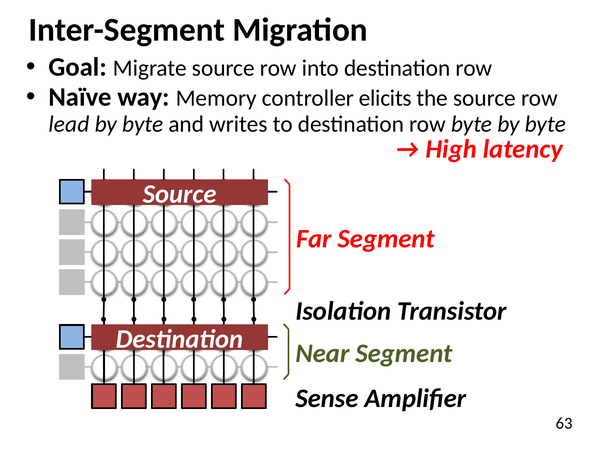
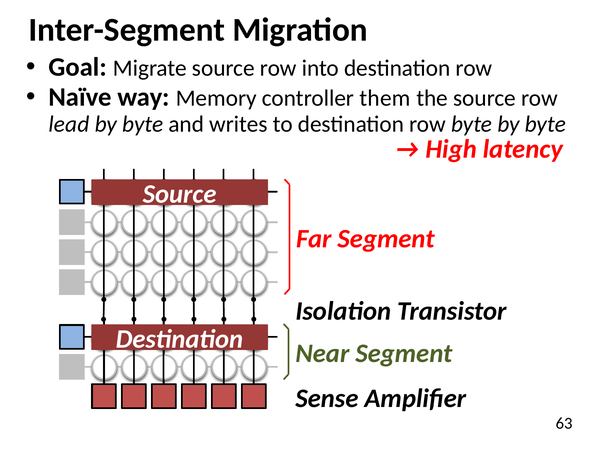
elicits: elicits -> them (385, 98)
